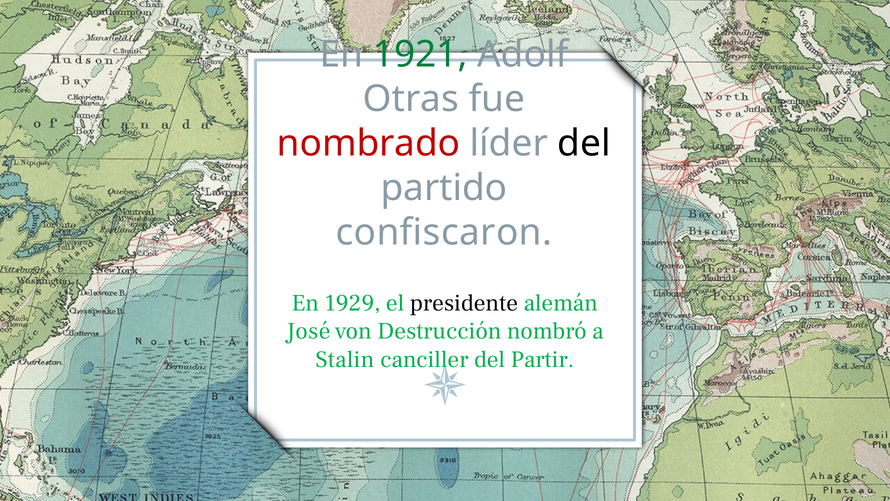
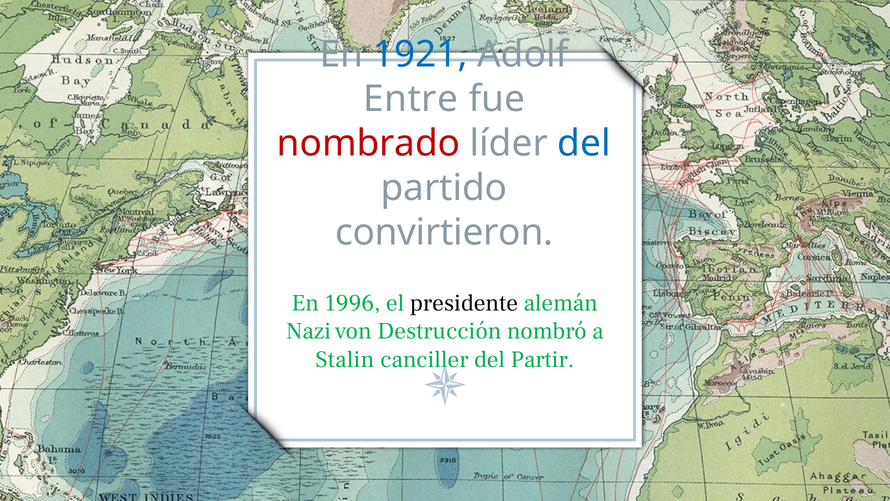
1921 colour: green -> blue (420, 54)
Otras: Otras -> Entre (411, 99)
del colour: black -> blue (584, 143)
confiscaron: confiscaron -> convirtieron (444, 232)
1929: 1929 -> 1996 (352, 303)
José: José -> Nazi (309, 331)
